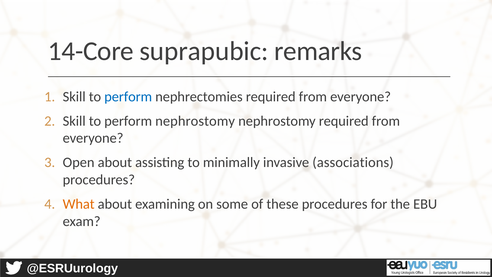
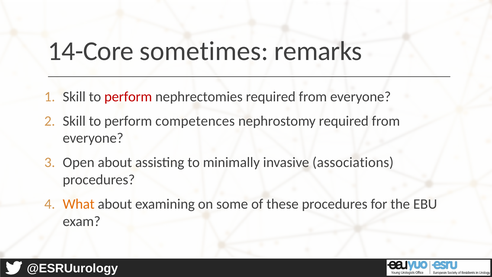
suprapubic: suprapubic -> sometimes (204, 51)
perform colour: blue -> red (128, 97)
perform nephrostomy: nephrostomy -> competences (195, 121)
